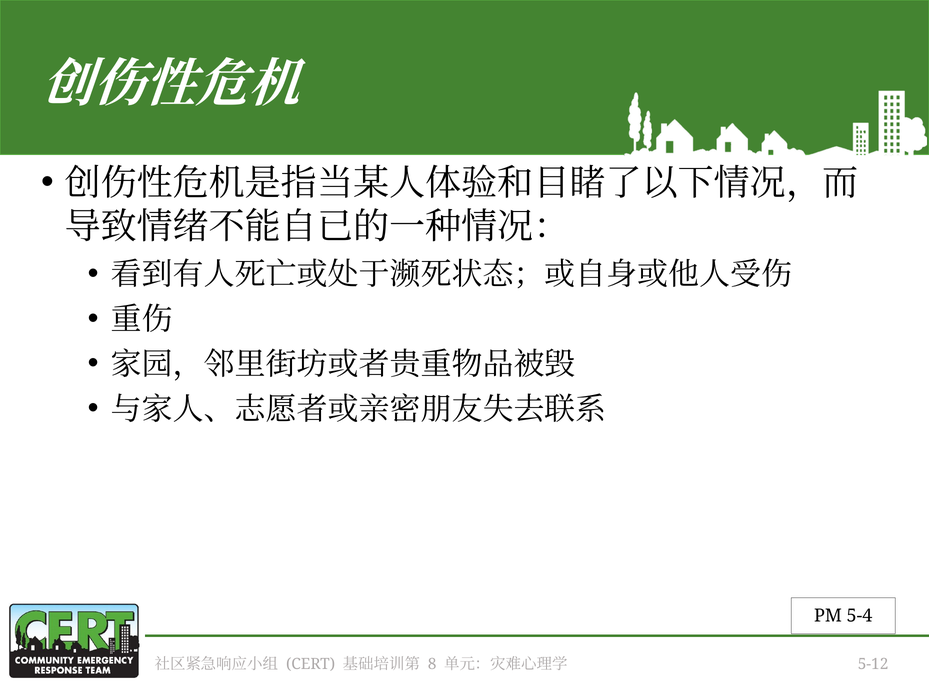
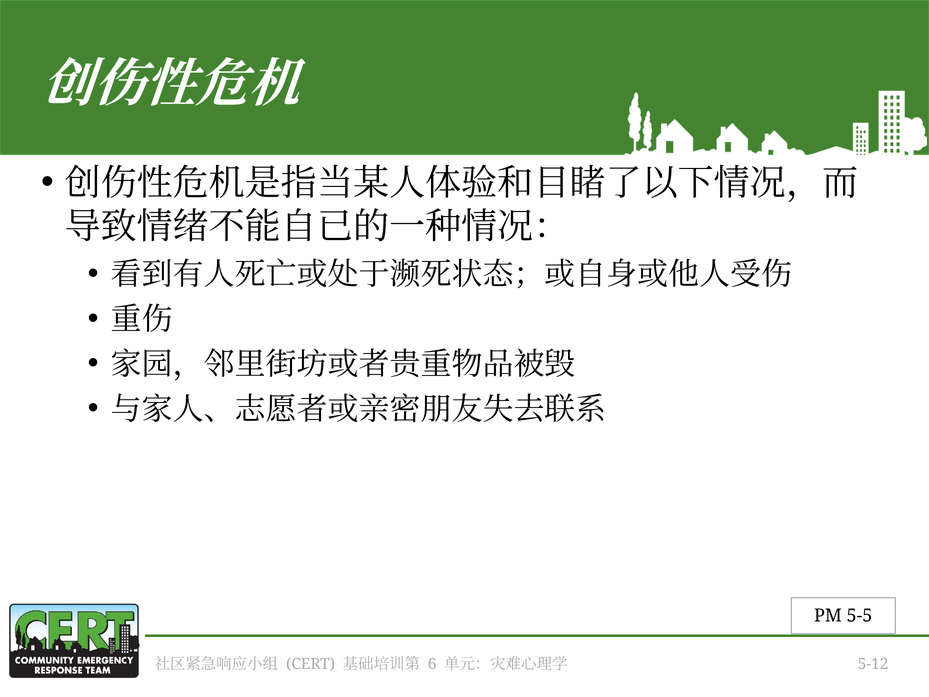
5-4: 5-4 -> 5-5 (860, 616)
8: 8 -> 6 (432, 664)
